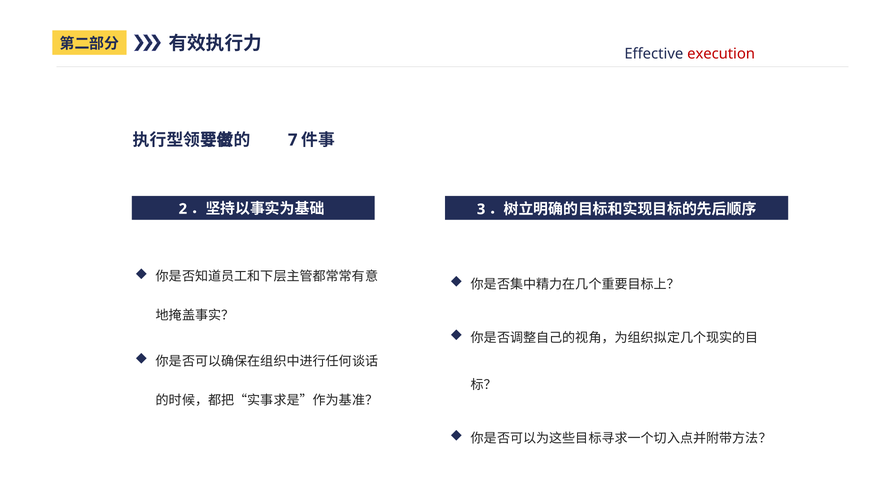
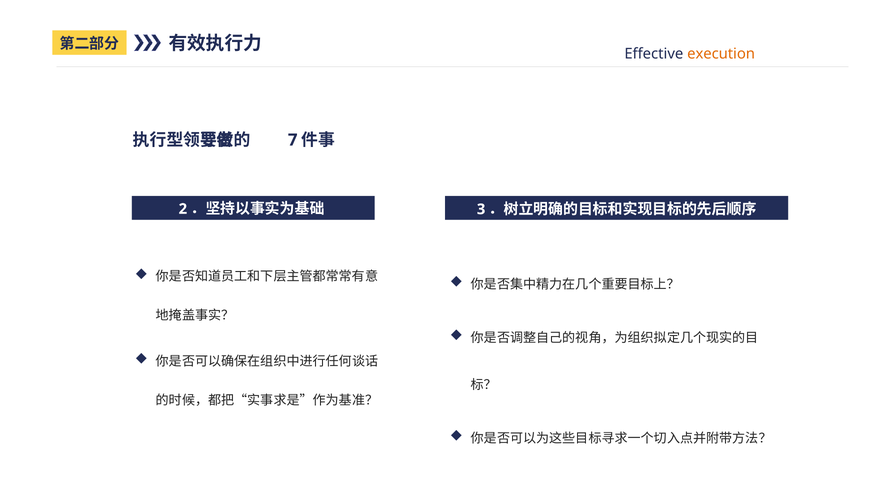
execution colour: red -> orange (721, 54)
